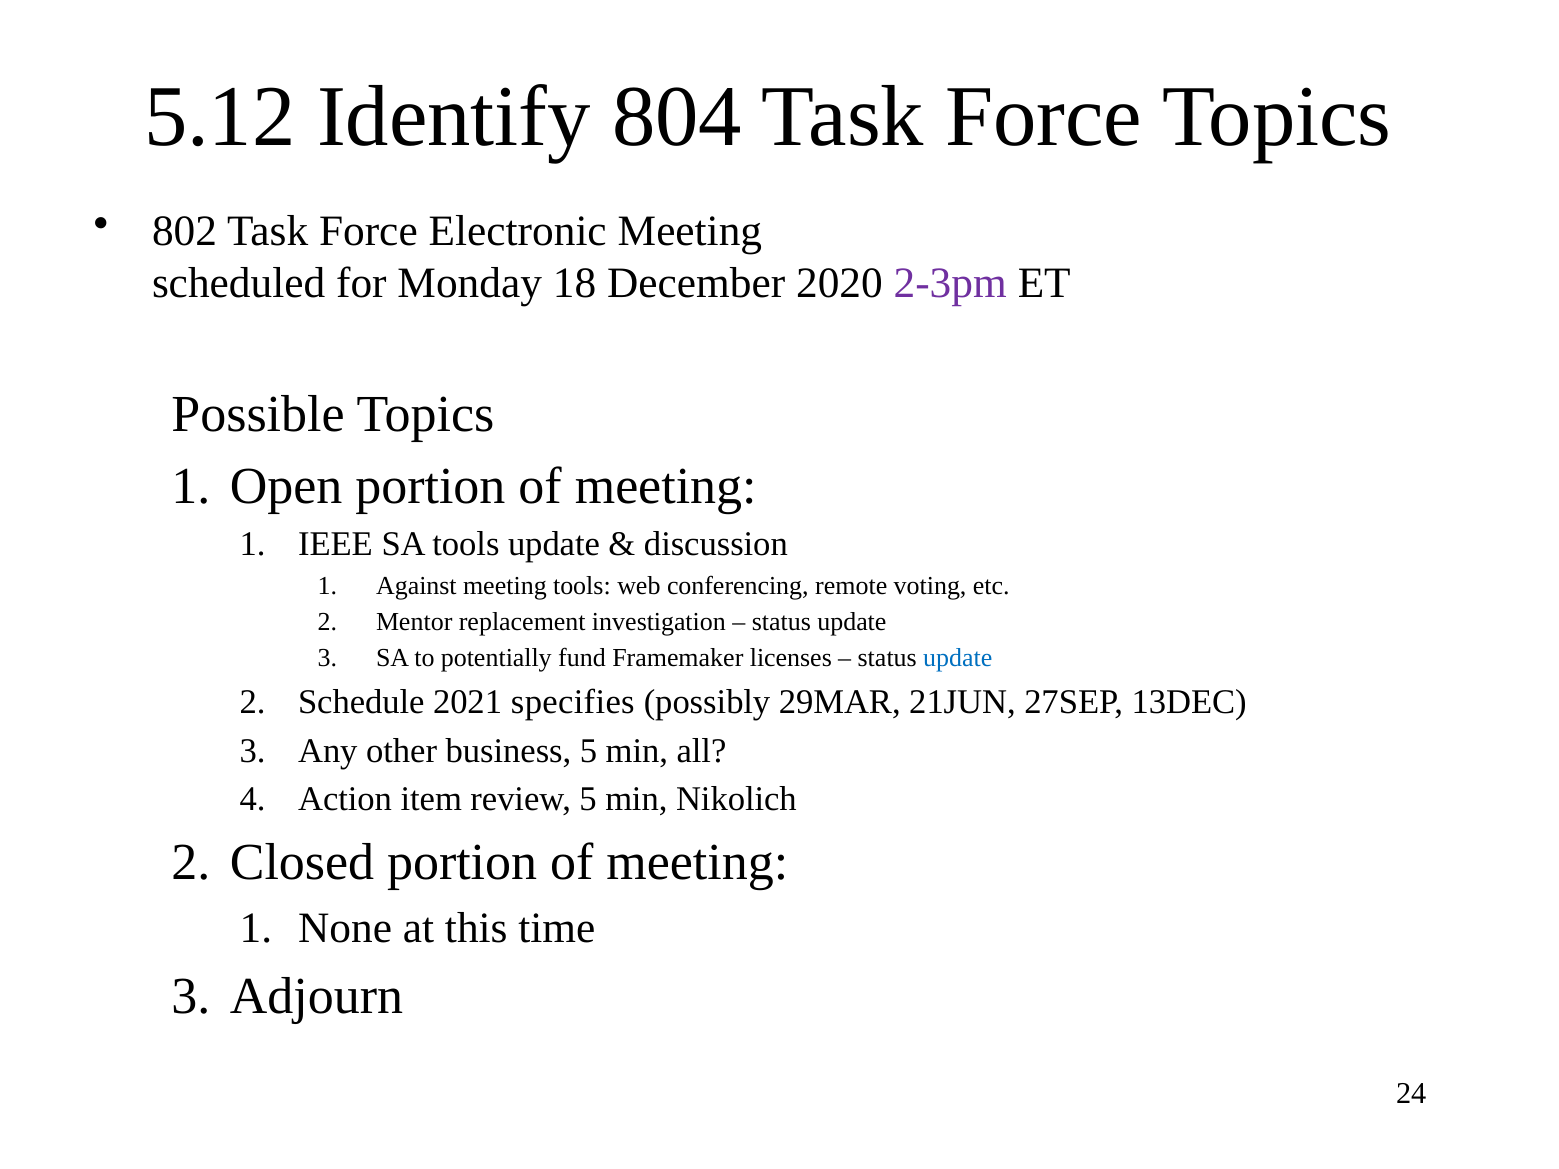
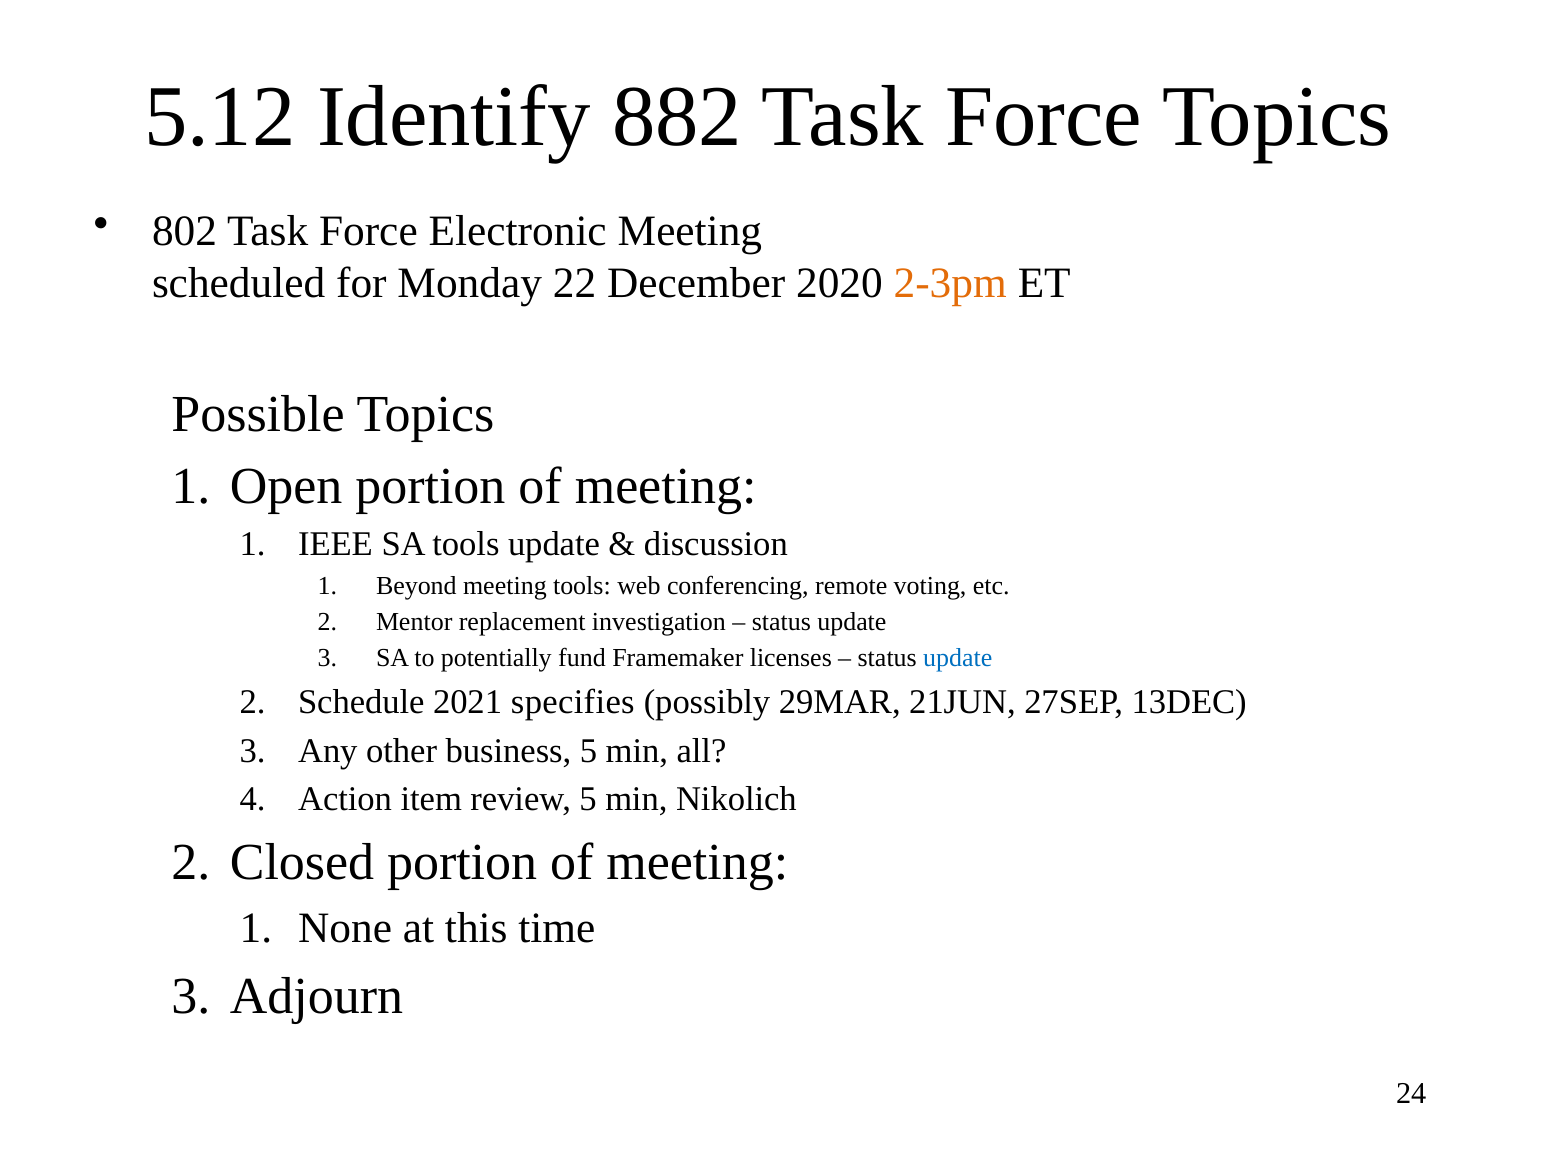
804: 804 -> 882 (677, 116)
18: 18 -> 22 (575, 284)
2-3pm colour: purple -> orange (950, 284)
Against: Against -> Beyond (416, 586)
